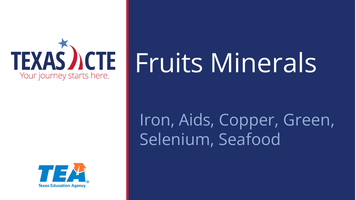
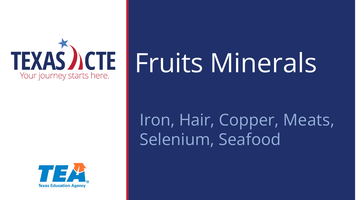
Aids: Aids -> Hair (197, 120)
Green: Green -> Meats (309, 120)
